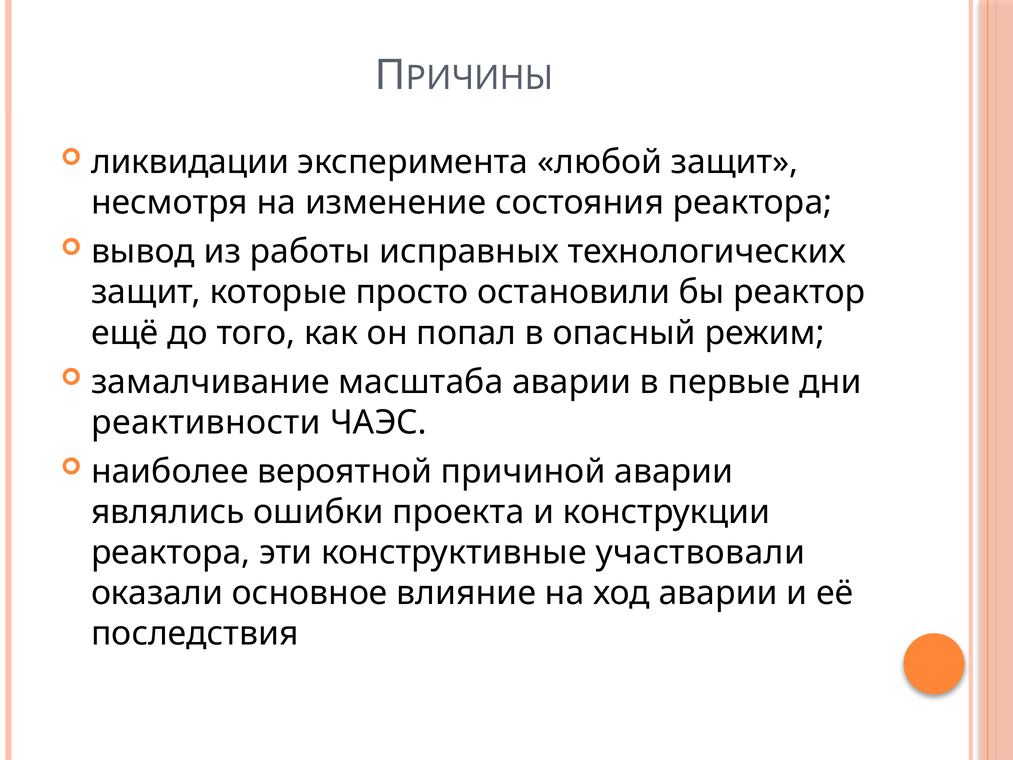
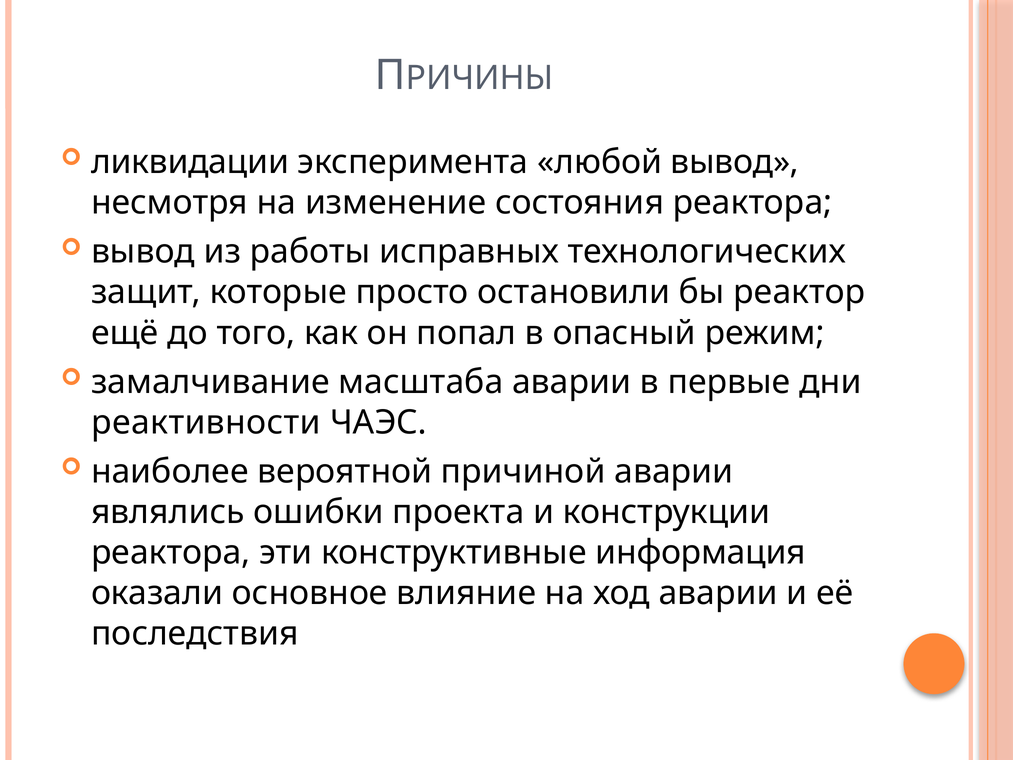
любой защит: защит -> вывод (735, 162)
участвовали: участвовали -> информация (701, 552)
